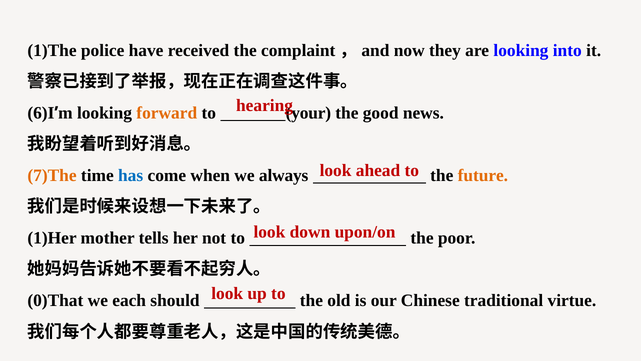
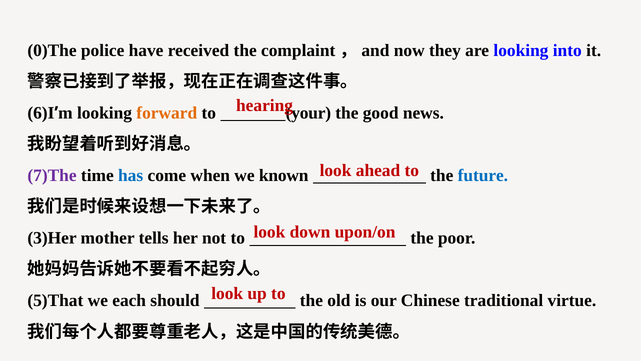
1)The: 1)The -> 0)The (52, 50)
7)The colour: orange -> purple (52, 175)
always: always -> known (284, 175)
future colour: orange -> blue (483, 175)
1)Her: 1)Her -> 3)Her (52, 238)
0)That: 0)That -> 5)That (55, 300)
